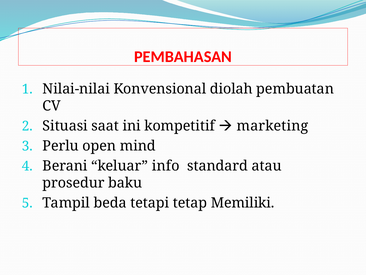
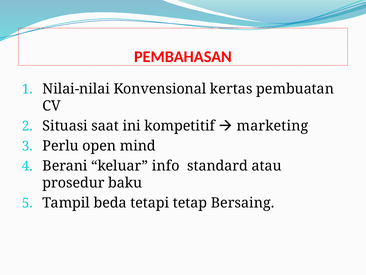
diolah: diolah -> kertas (231, 89)
Memiliki: Memiliki -> Bersaing (243, 202)
